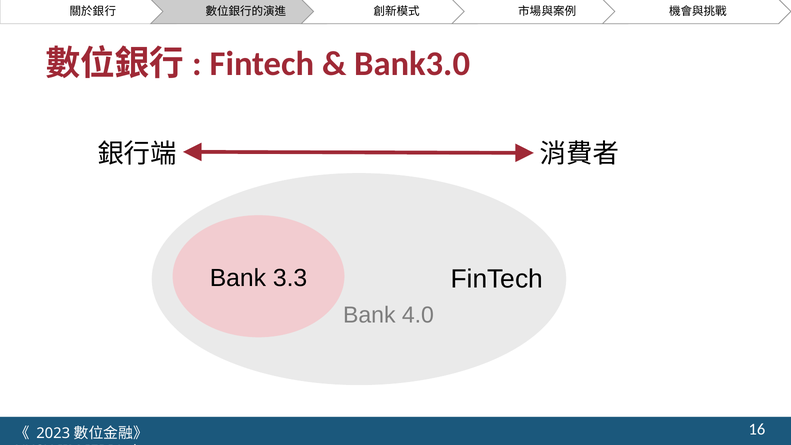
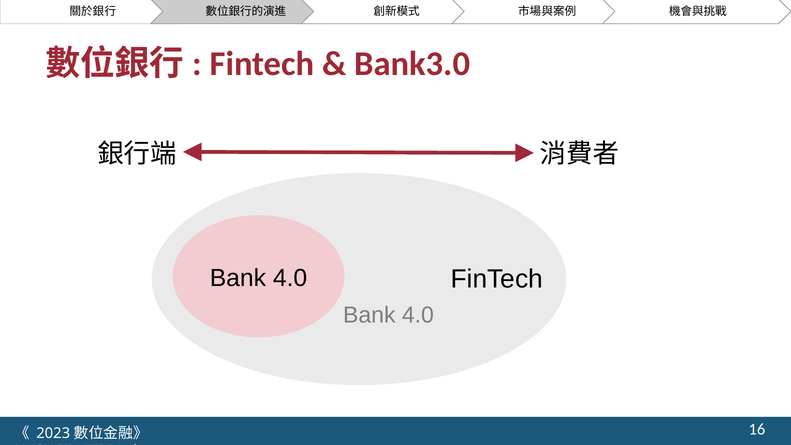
3.3: 3.3 -> 4.0 (290, 278)
